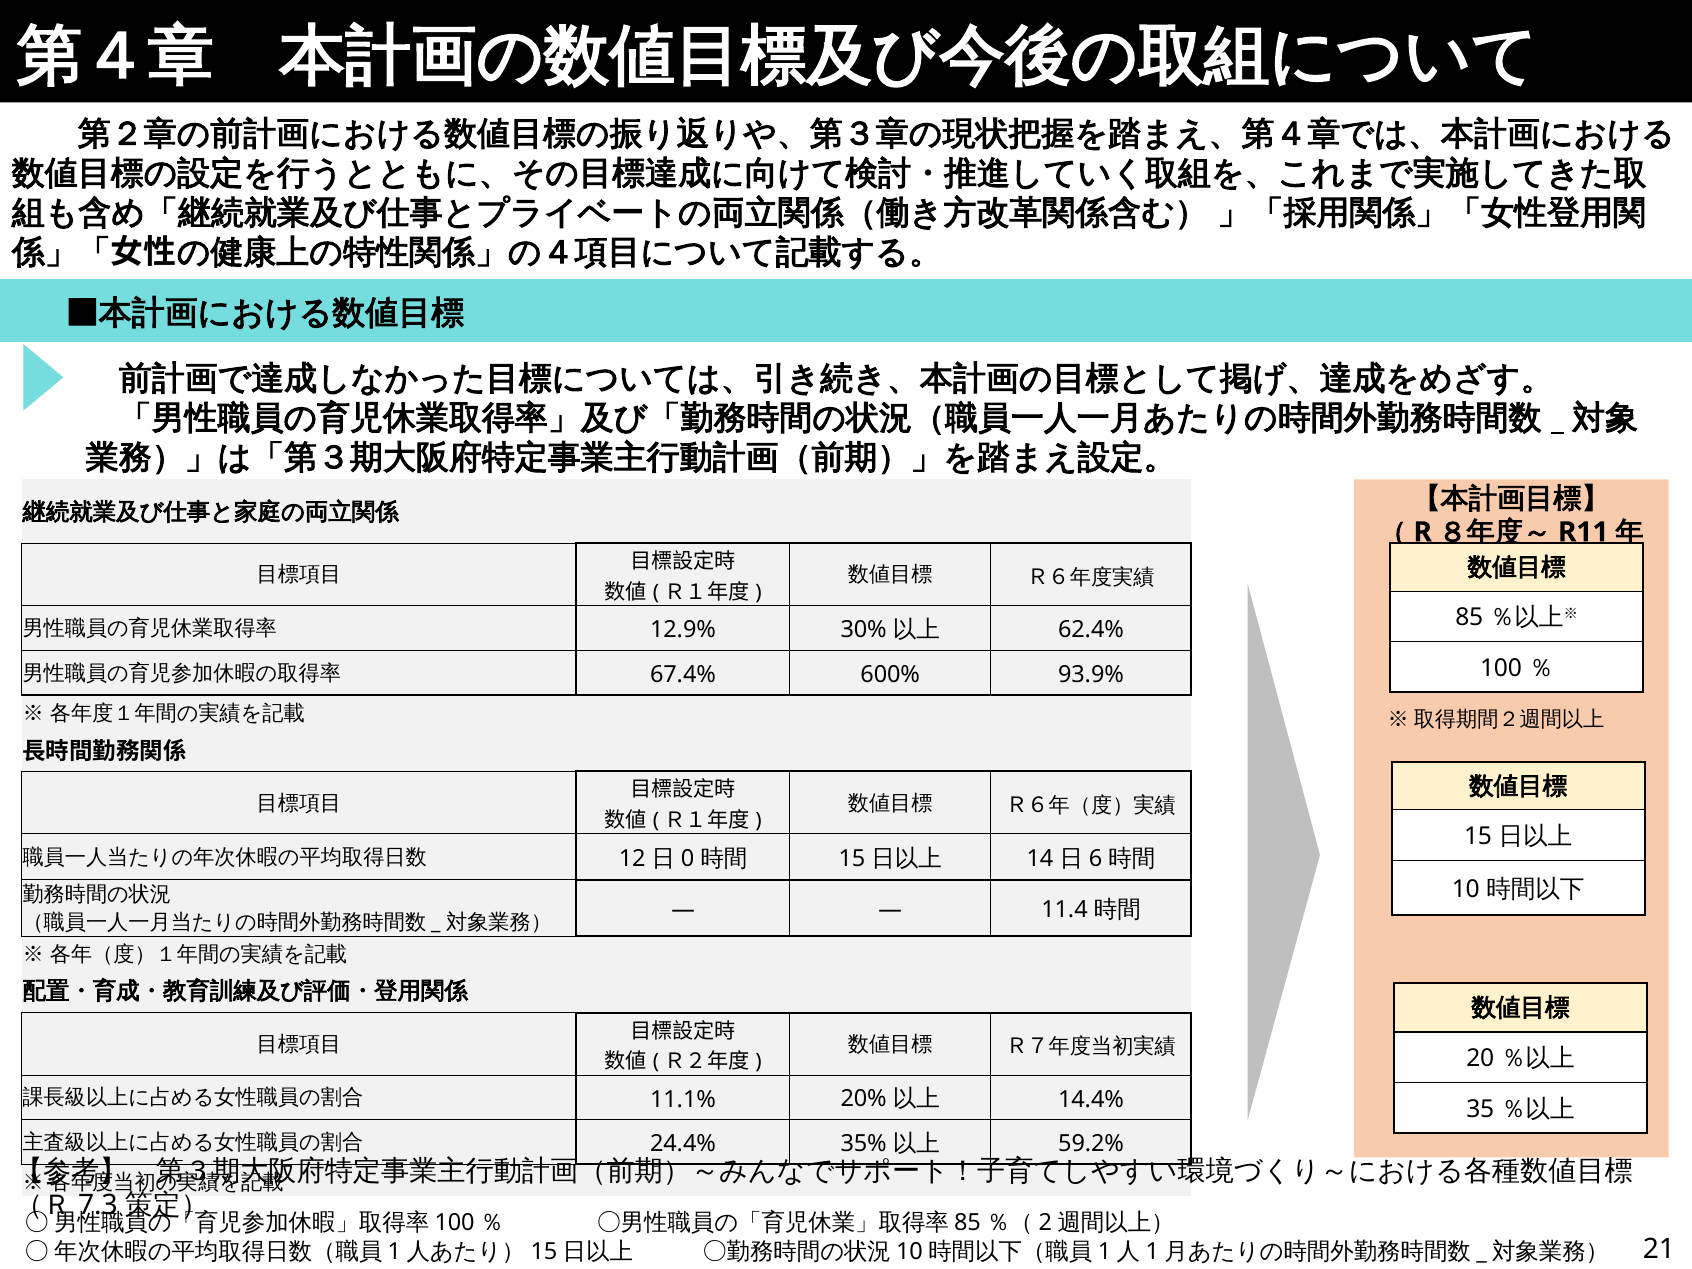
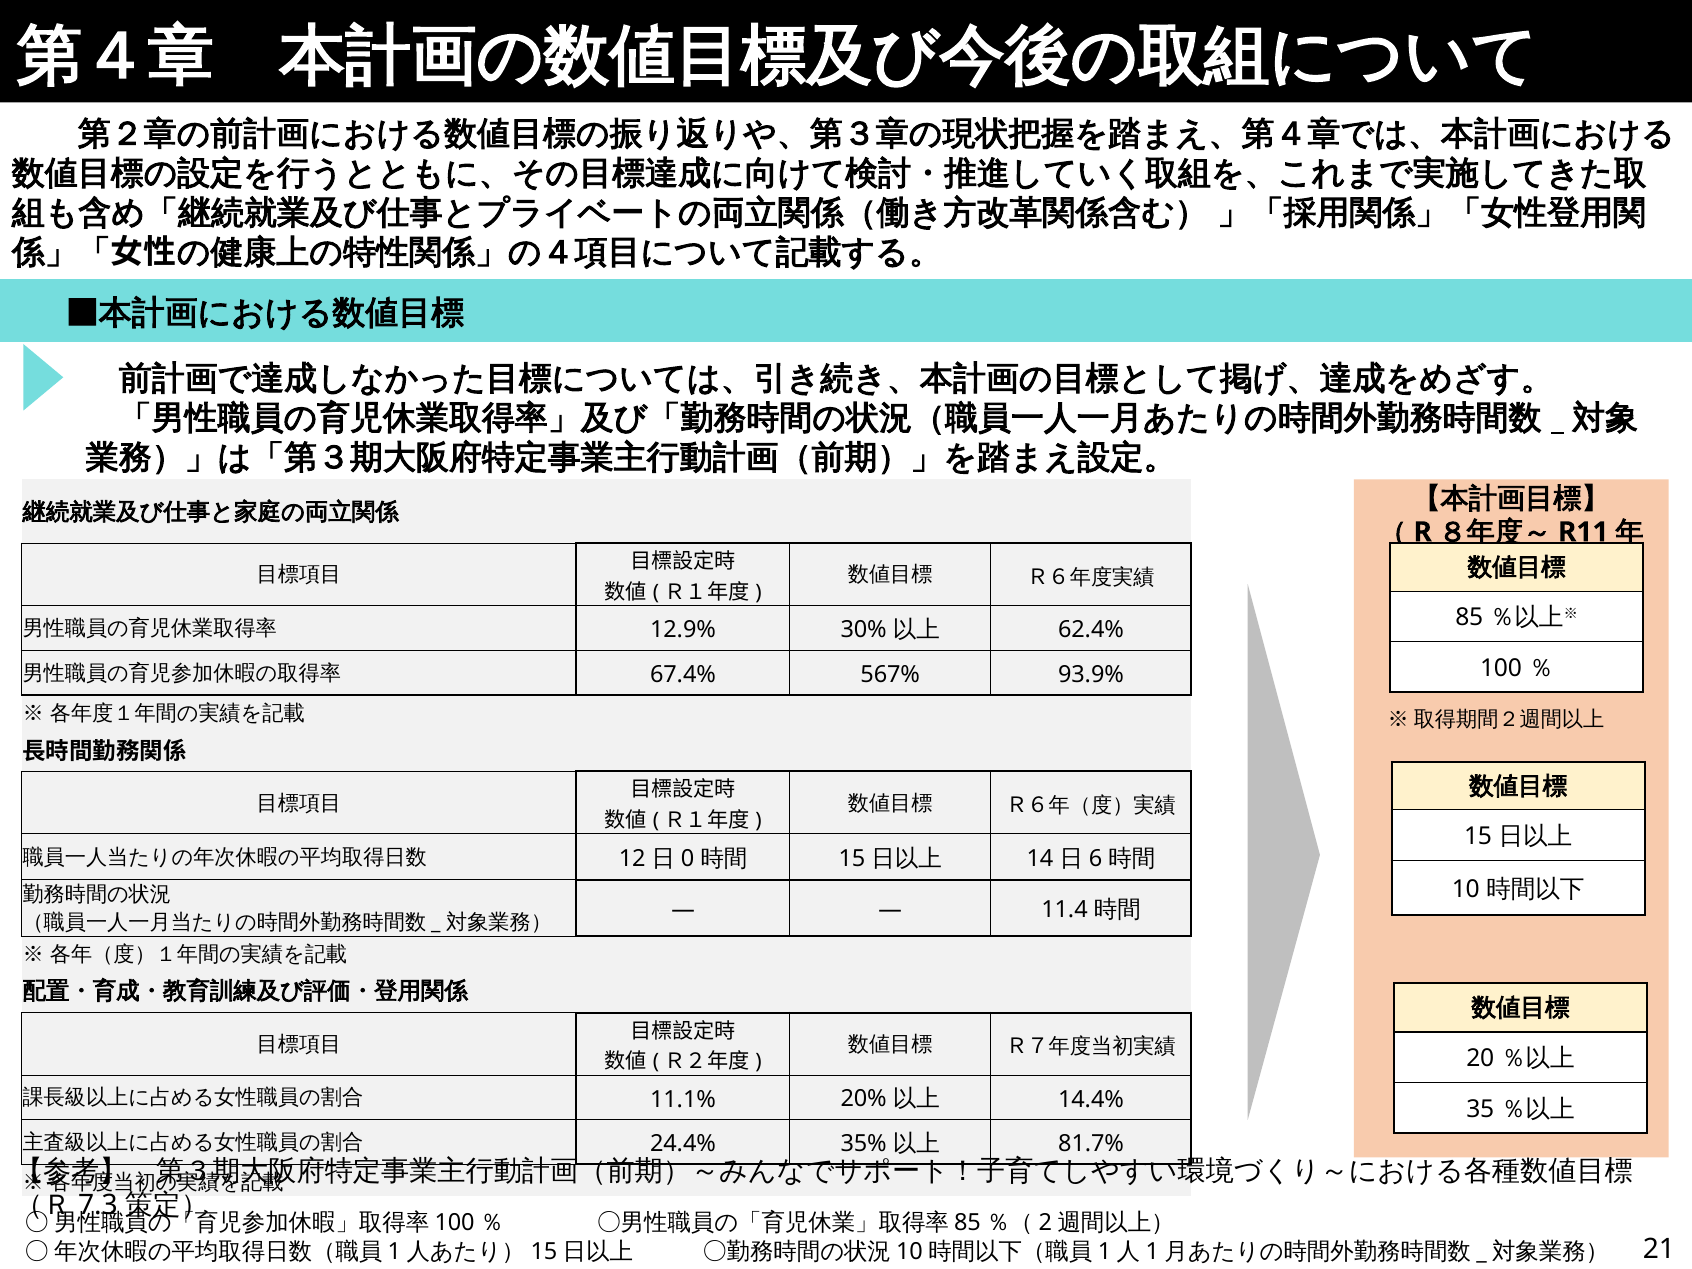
600%: 600% -> 567% (890, 675)
59.2%: 59.2% -> 81.7% (1091, 1144)
